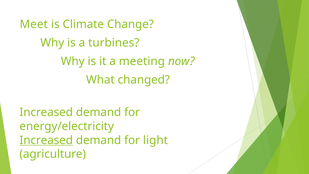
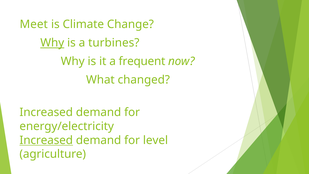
Why underline: none -> present (52, 43)
meeting: meeting -> frequent (142, 61)
light: light -> level (155, 140)
